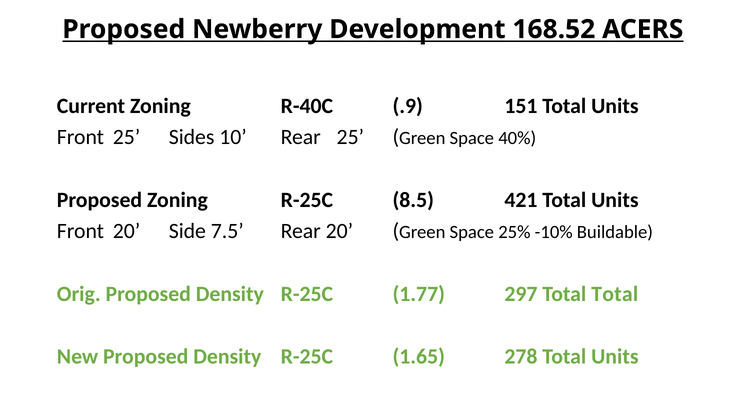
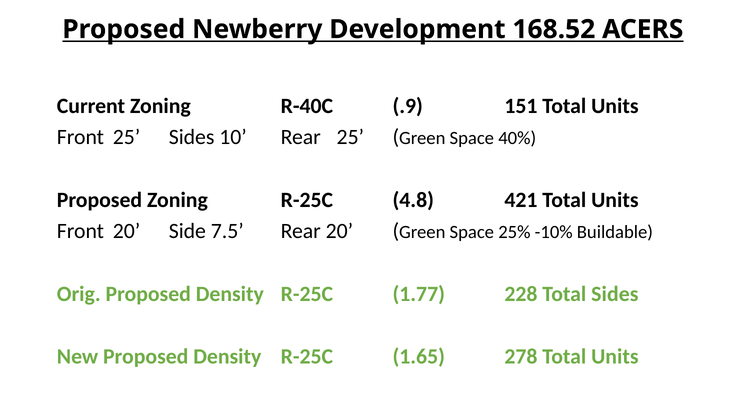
8.5: 8.5 -> 4.8 (413, 200)
297: 297 -> 228 (521, 294)
Total Total: Total -> Sides (615, 294)
